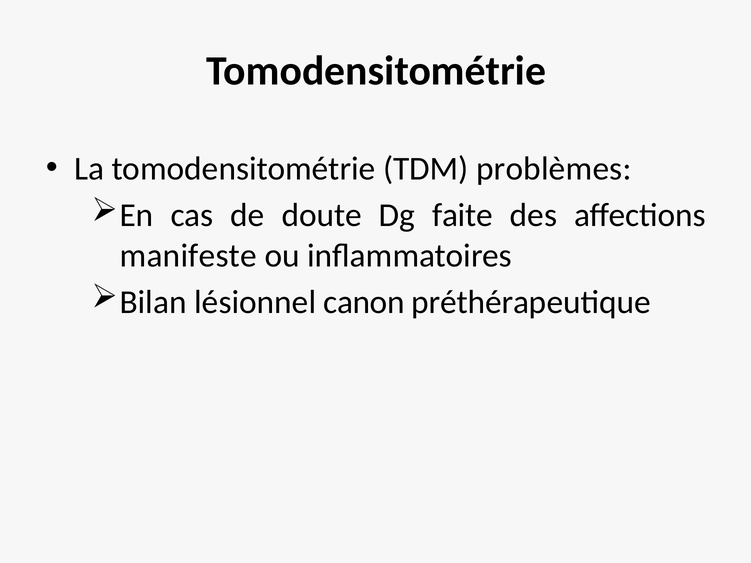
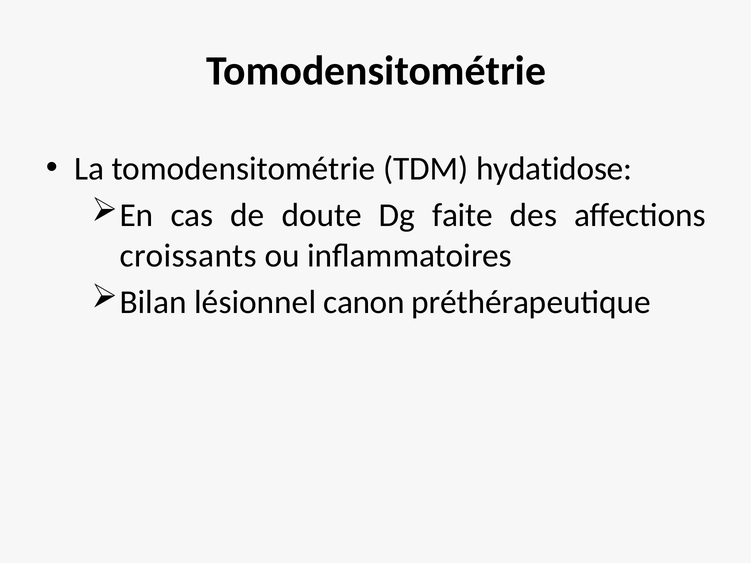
problèmes: problèmes -> hydatidose (554, 169)
manifeste: manifeste -> croissants (188, 256)
